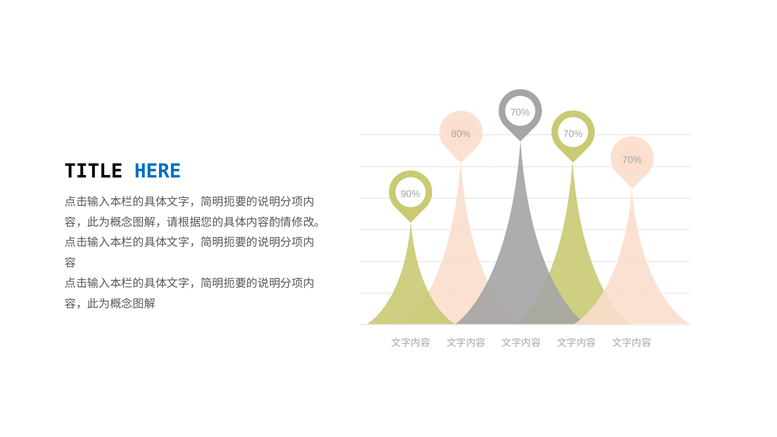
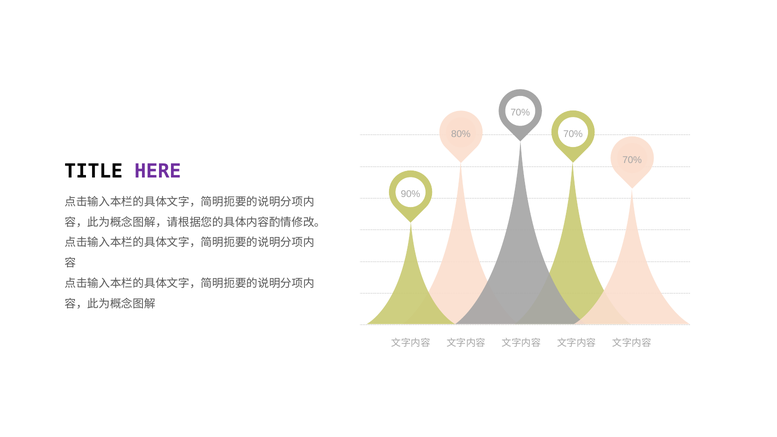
HERE colour: blue -> purple (158, 171)
